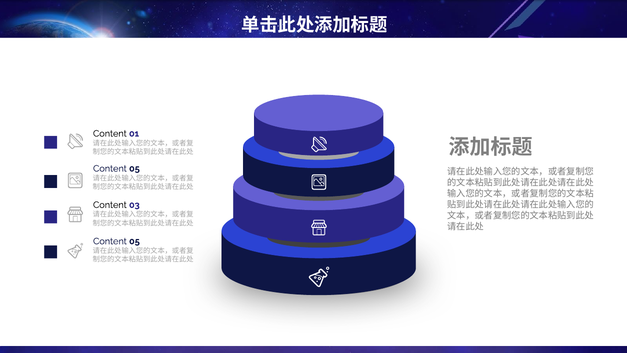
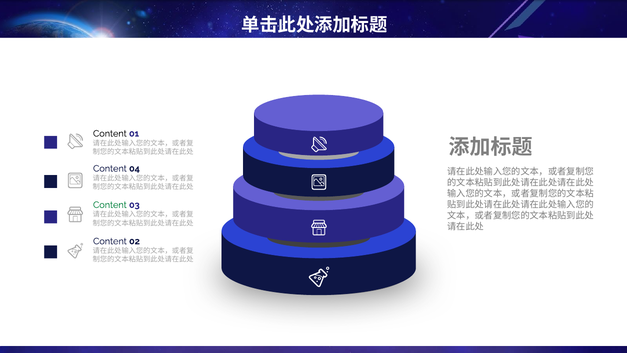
05: 05 -> 04 (134, 168)
Content colour: black -> green (110, 205)
05: 05 -> 02 (134, 241)
